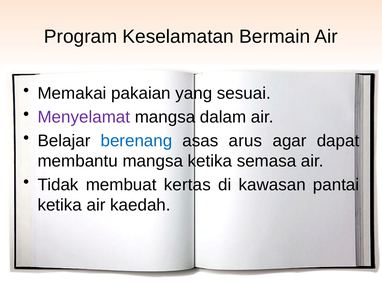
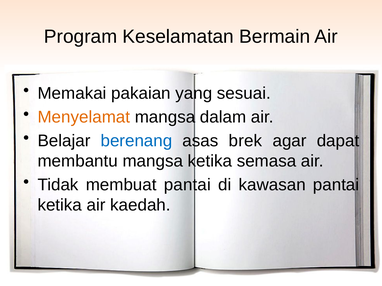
Menyelamat colour: purple -> orange (84, 117)
arus: arus -> brek (245, 141)
membuat kertas: kertas -> pantai (187, 185)
